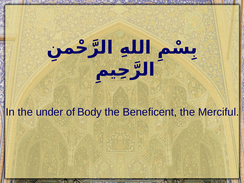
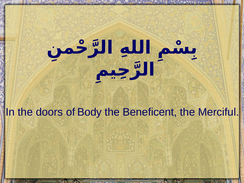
under: under -> doors (49, 112)
